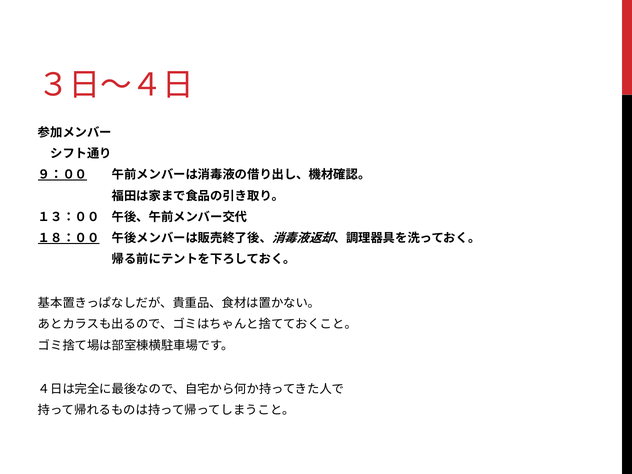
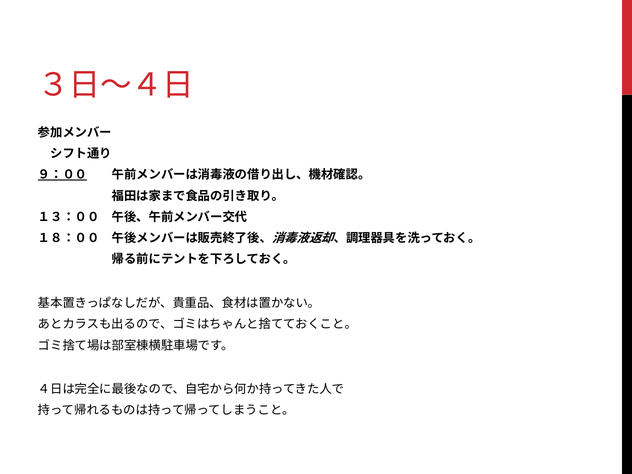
１８：００ underline: present -> none (69, 238)
